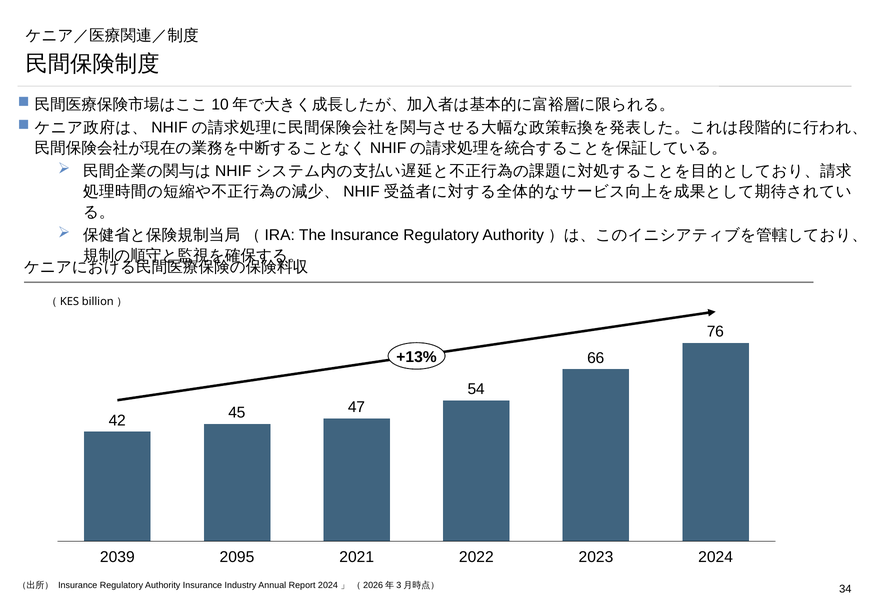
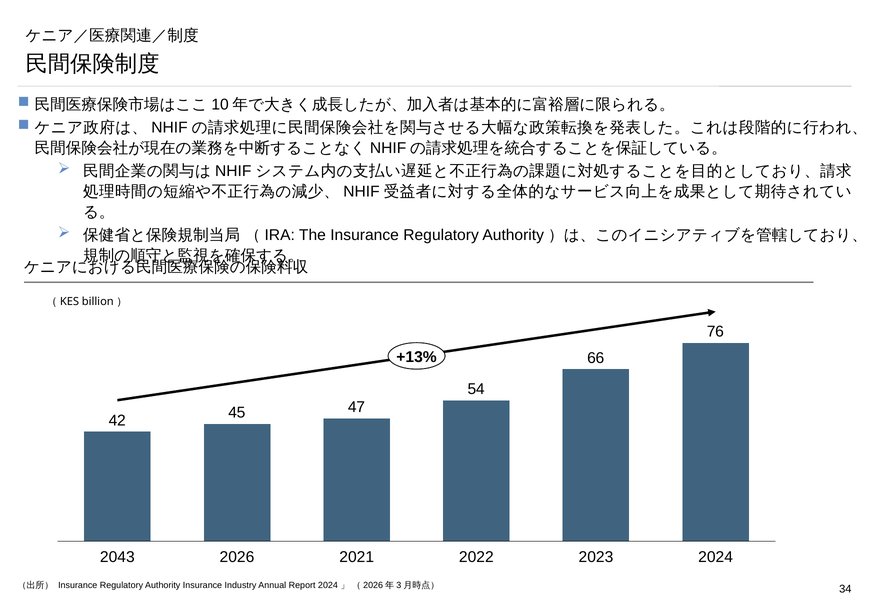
2039: 2039 -> 2043 (117, 557)
2095: 2095 -> 2026 (237, 557)
